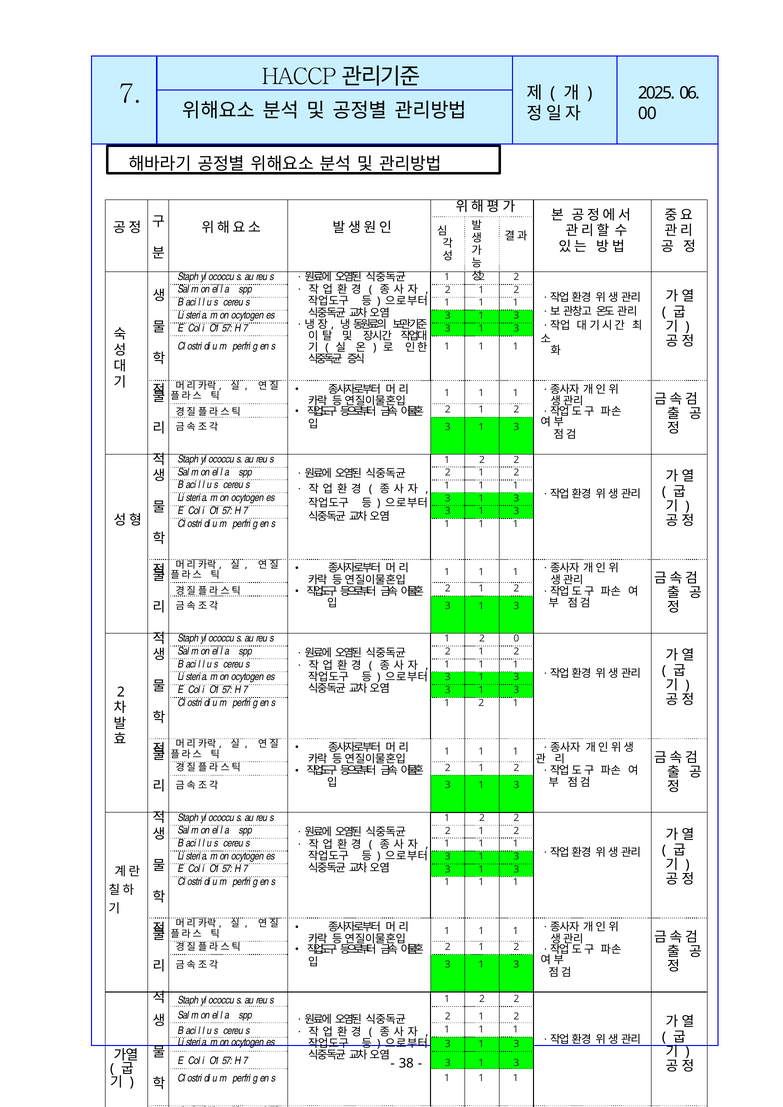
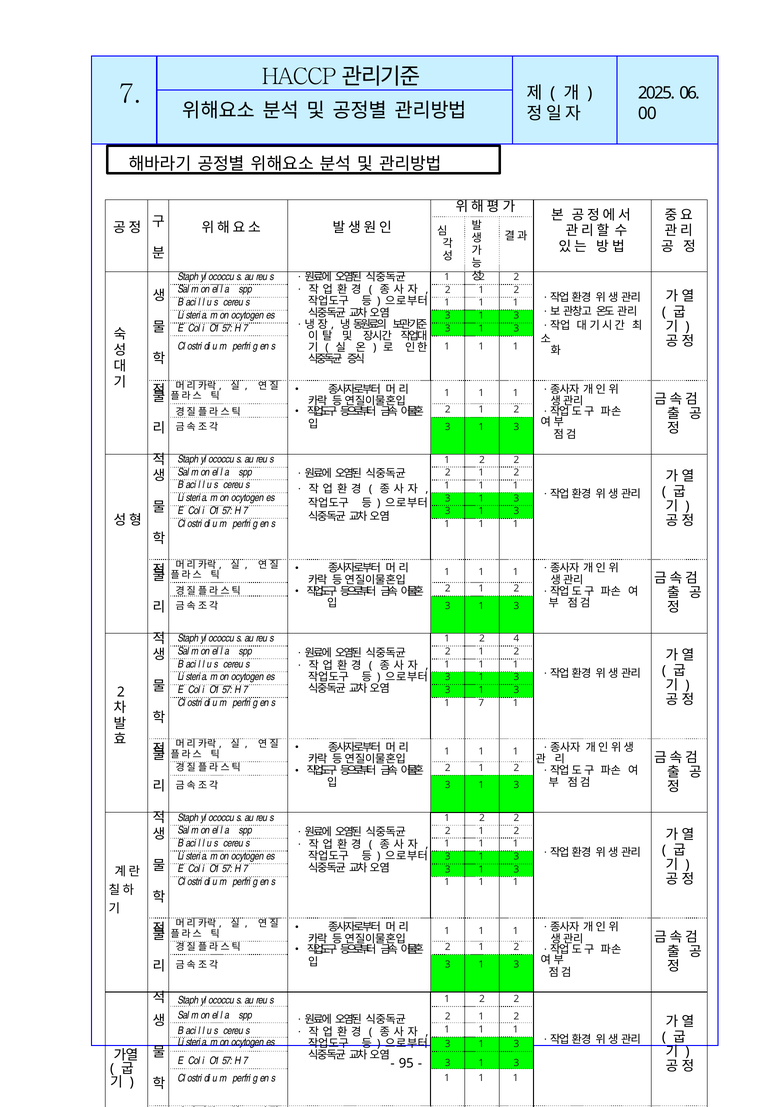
0: 0 -> 4 (516, 638)
s 1 2: 2 -> 7 (481, 703)
38: 38 -> 95 (406, 1063)
